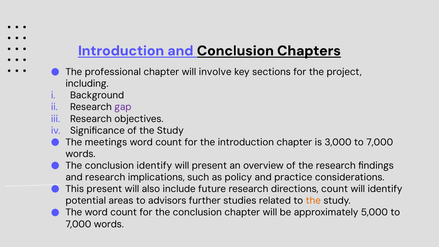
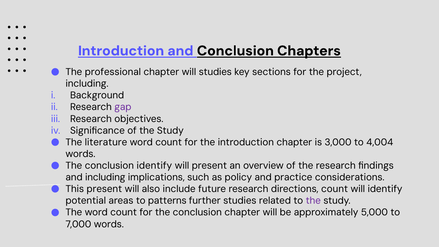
will involve: involve -> studies (215, 72)
meetings: meetings -> literature (106, 142)
3,000 to 7,000: 7,000 -> 4,004 (380, 142)
and research: research -> including (105, 177)
advisors: advisors -> patterns (167, 201)
the colour: orange -> purple (313, 201)
